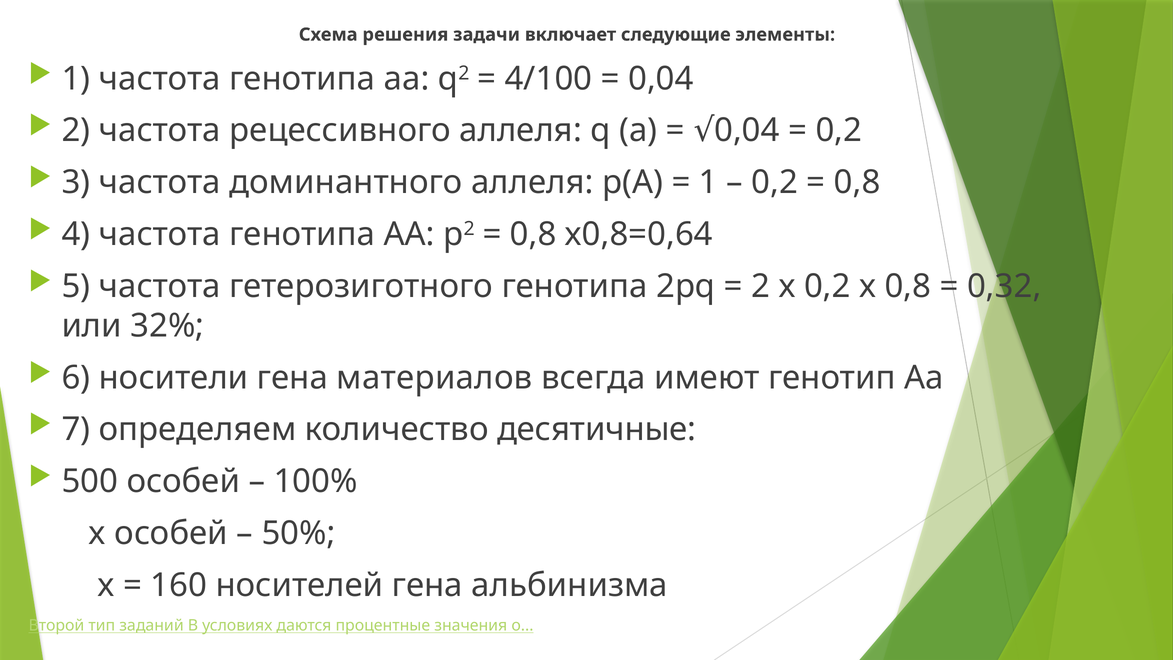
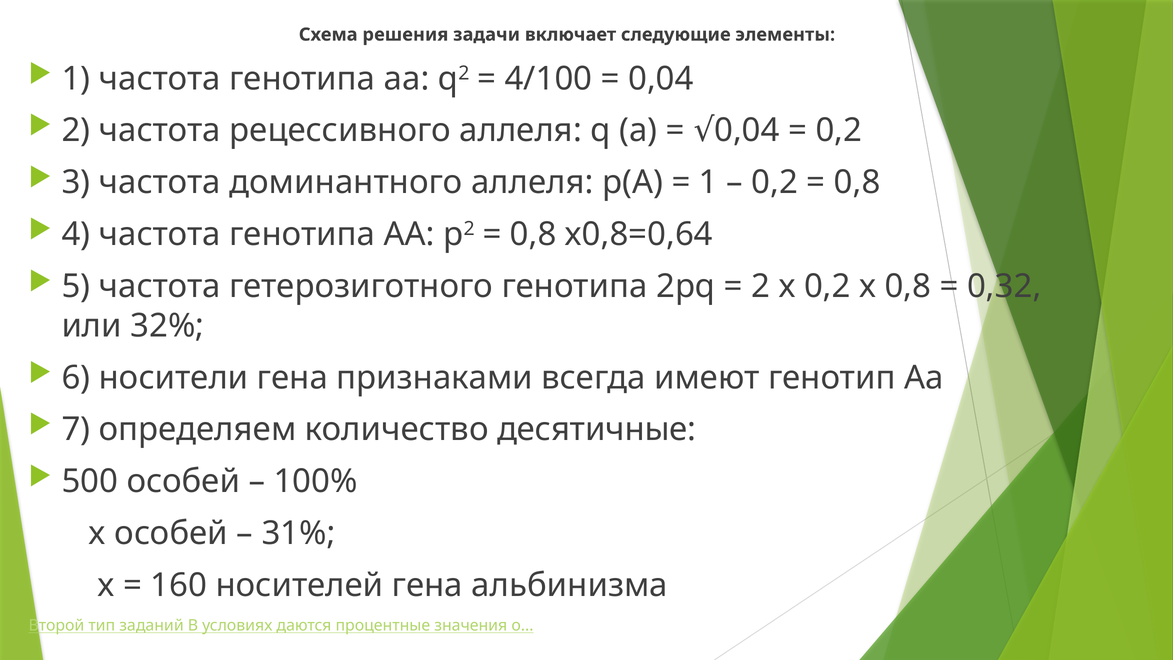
материалов: материалов -> признаками (435, 378)
50%: 50% -> 31% (299, 533)
